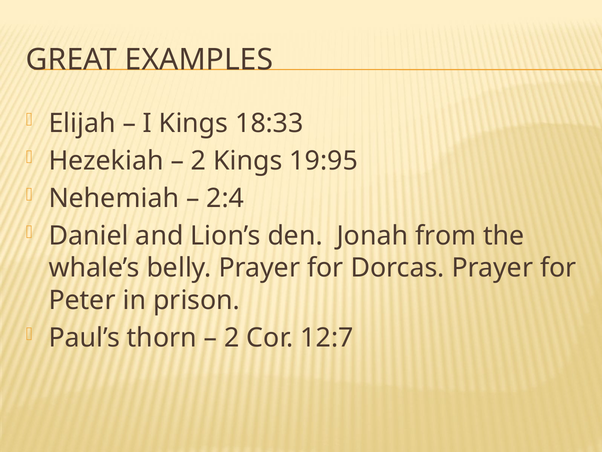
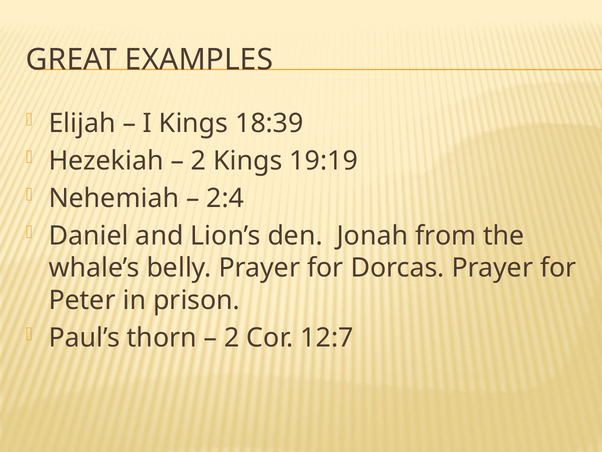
18:33: 18:33 -> 18:39 (269, 123)
19:95: 19:95 -> 19:19 (324, 161)
